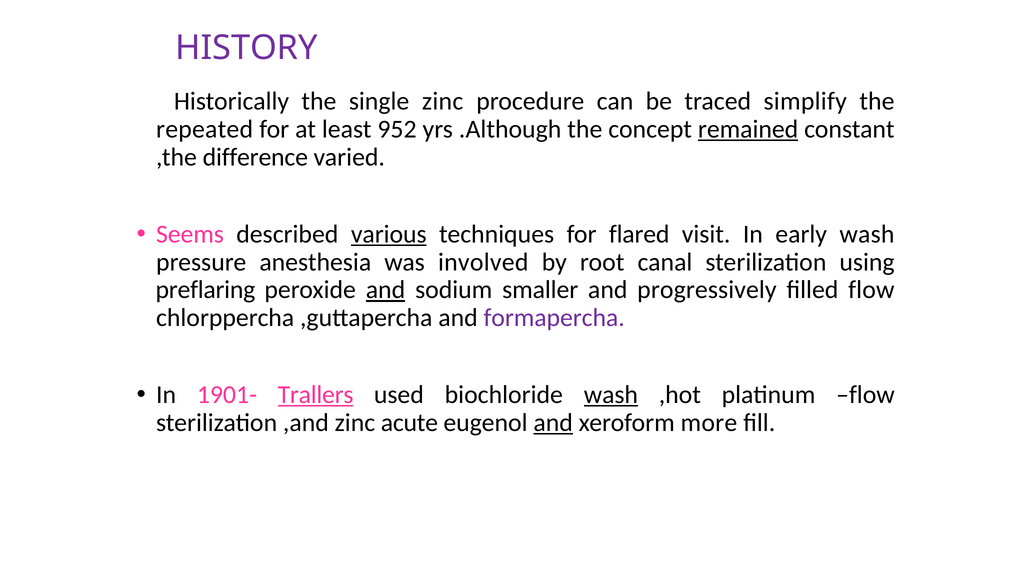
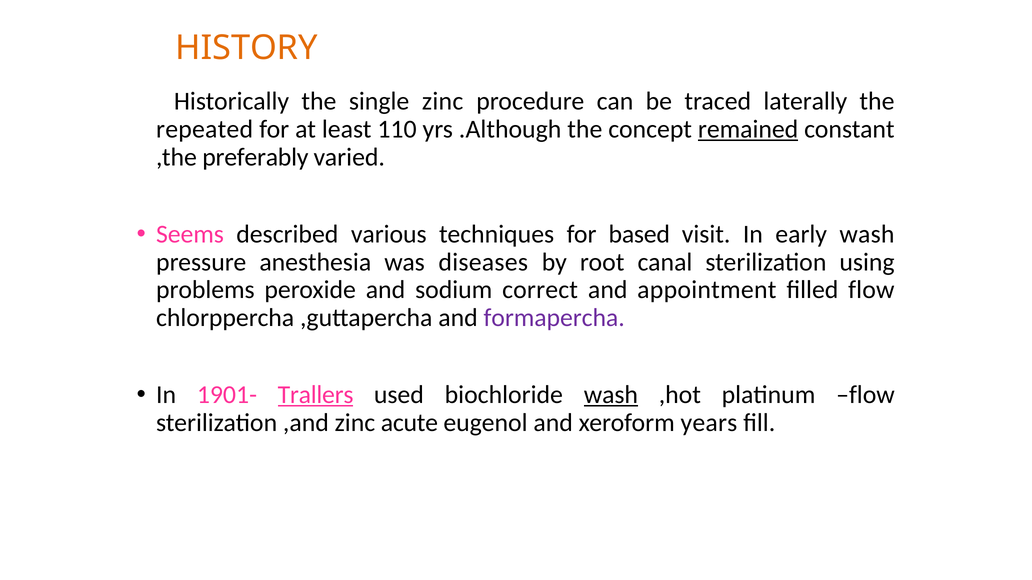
HISTORY colour: purple -> orange (247, 48)
simplify: simplify -> laterally (805, 102)
952: 952 -> 110 (397, 129)
difference: difference -> preferably (255, 157)
various underline: present -> none (389, 234)
flared: flared -> based (639, 234)
involved: involved -> diseases (483, 262)
preflaring: preflaring -> problems (205, 290)
and underline: present -> none (385, 290)
smaller: smaller -> correct (540, 290)
progressively: progressively -> appointment (707, 290)
and underline: present -> none (553, 423)
more: more -> years (709, 423)
